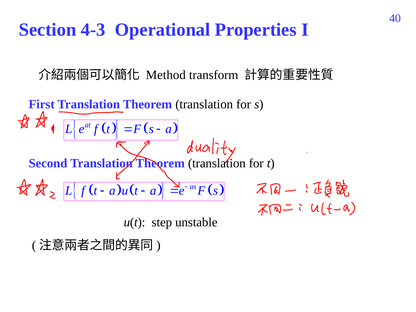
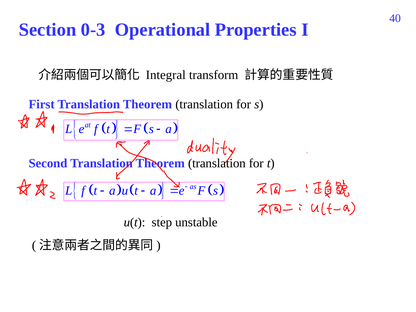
4-3: 4-3 -> 0-3 (93, 30)
Method: Method -> Integral (166, 75)
